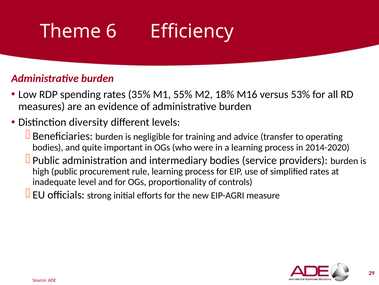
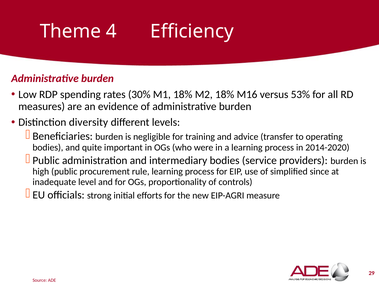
6: 6 -> 4 (111, 31)
35%: 35% -> 30% (139, 94)
M1 55%: 55% -> 18% (183, 94)
simplified rates: rates -> since (319, 171)
